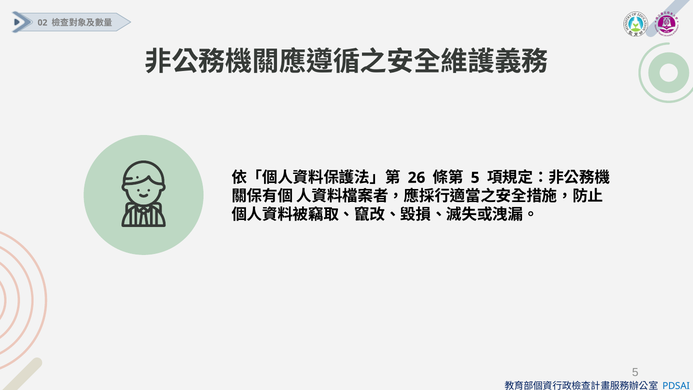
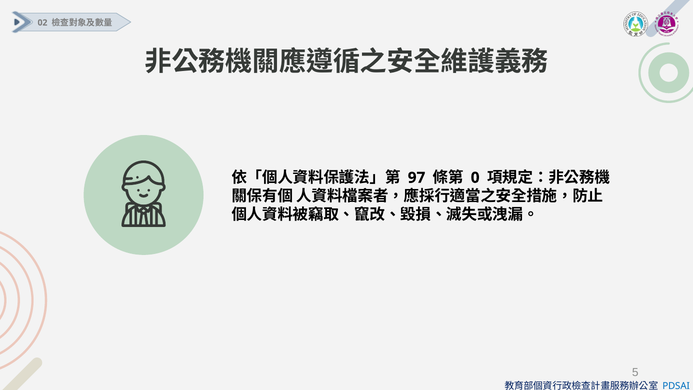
26: 26 -> 97 (417, 178)
5: 5 -> 0 (475, 178)
